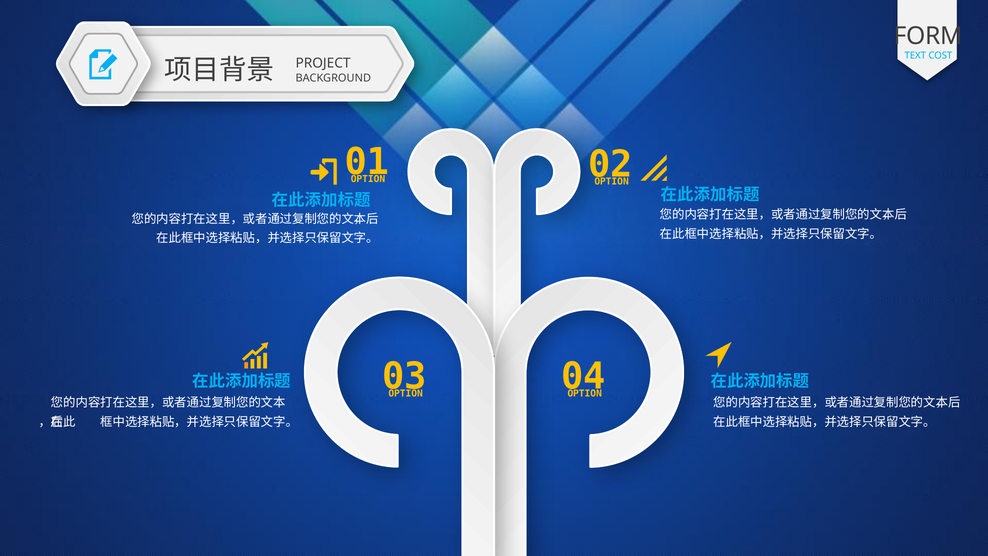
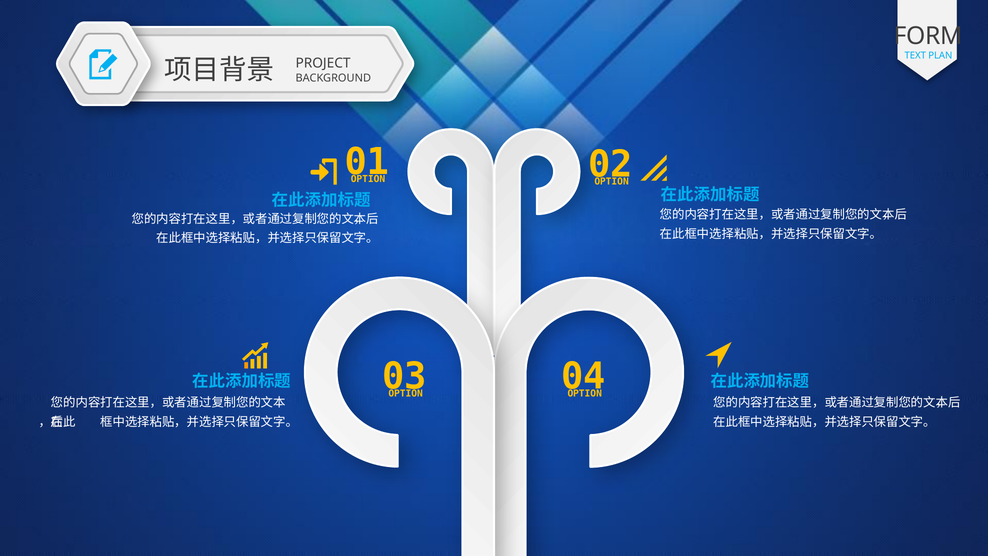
COST: COST -> PLAN (940, 56)
